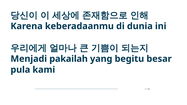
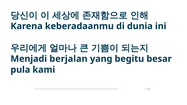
pakailah: pakailah -> berjalan (68, 59)
